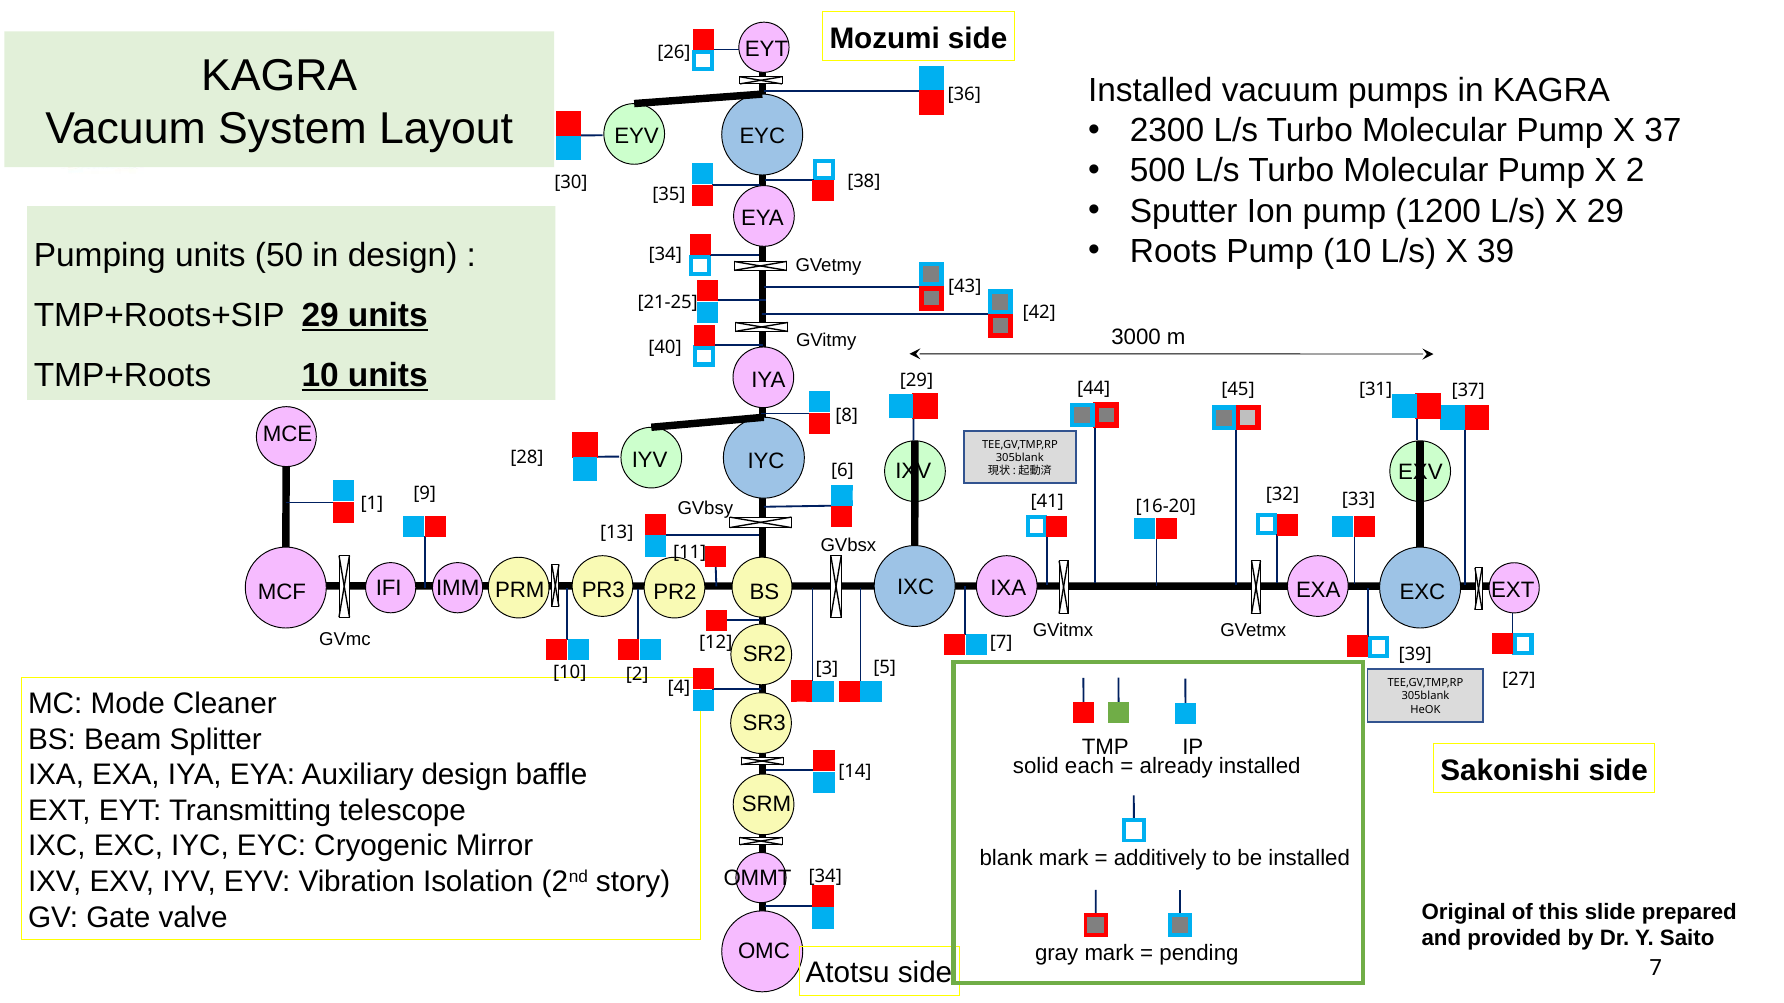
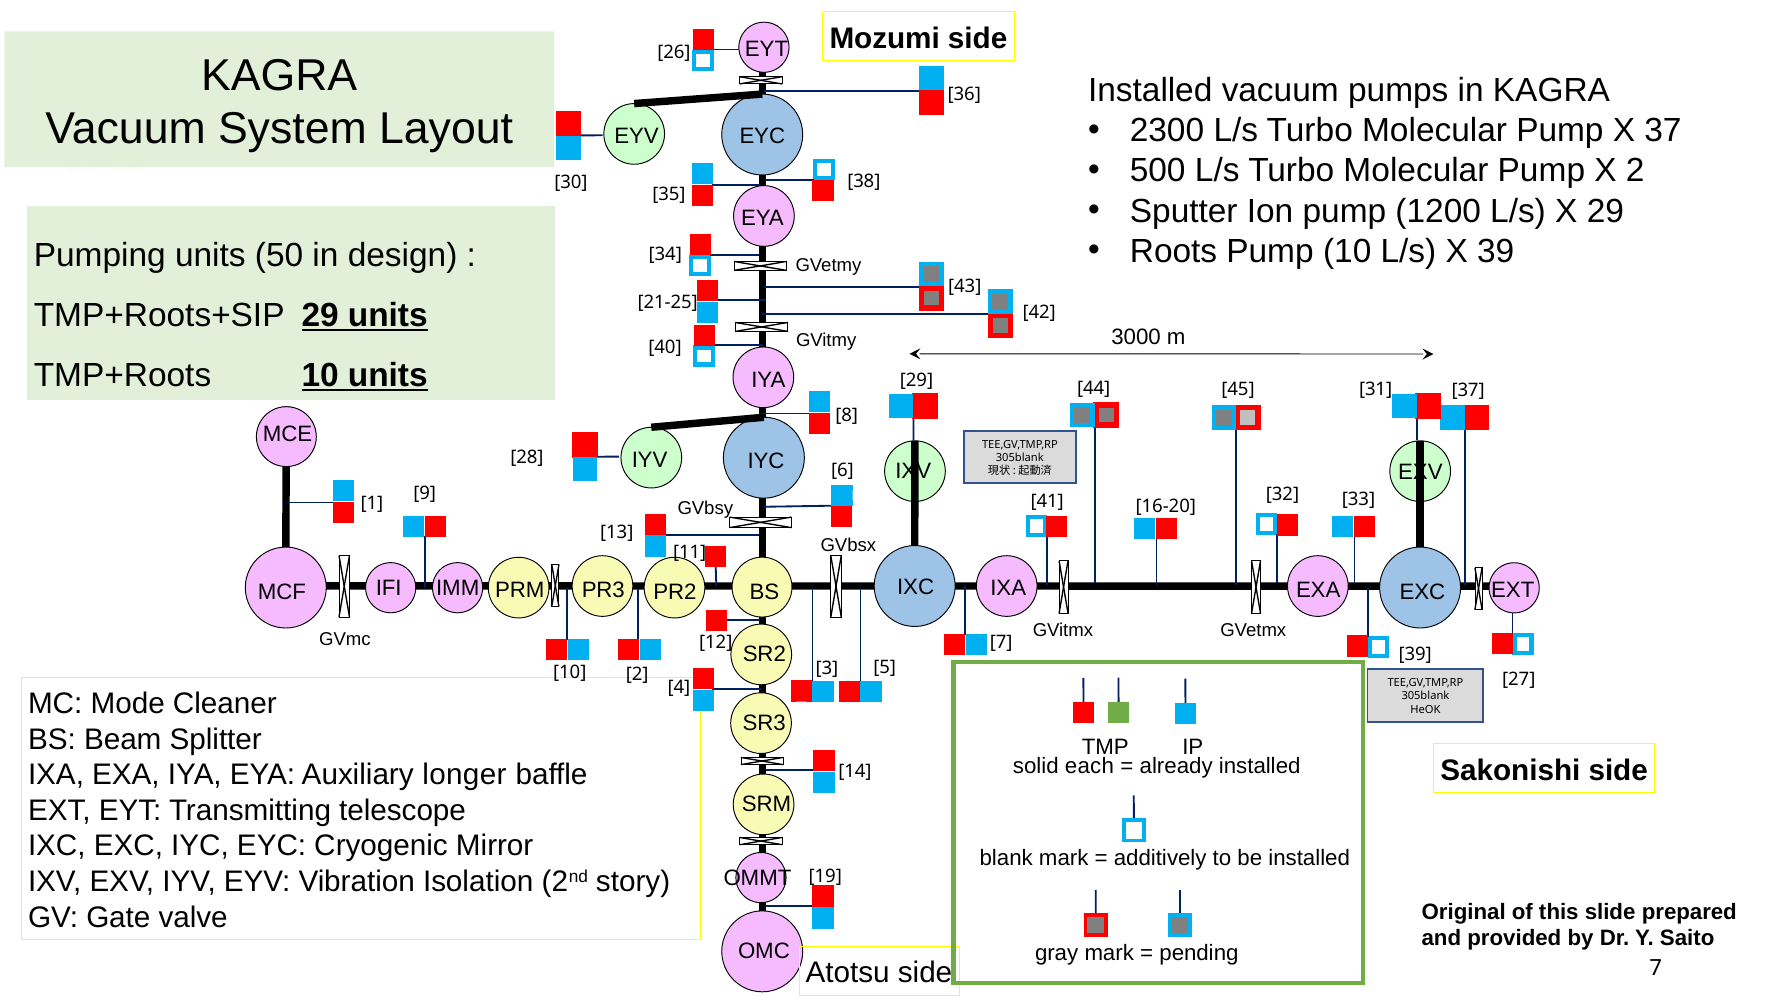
Auxiliary design: design -> longer (464, 775)
34: 34 -> 19 (825, 877)
